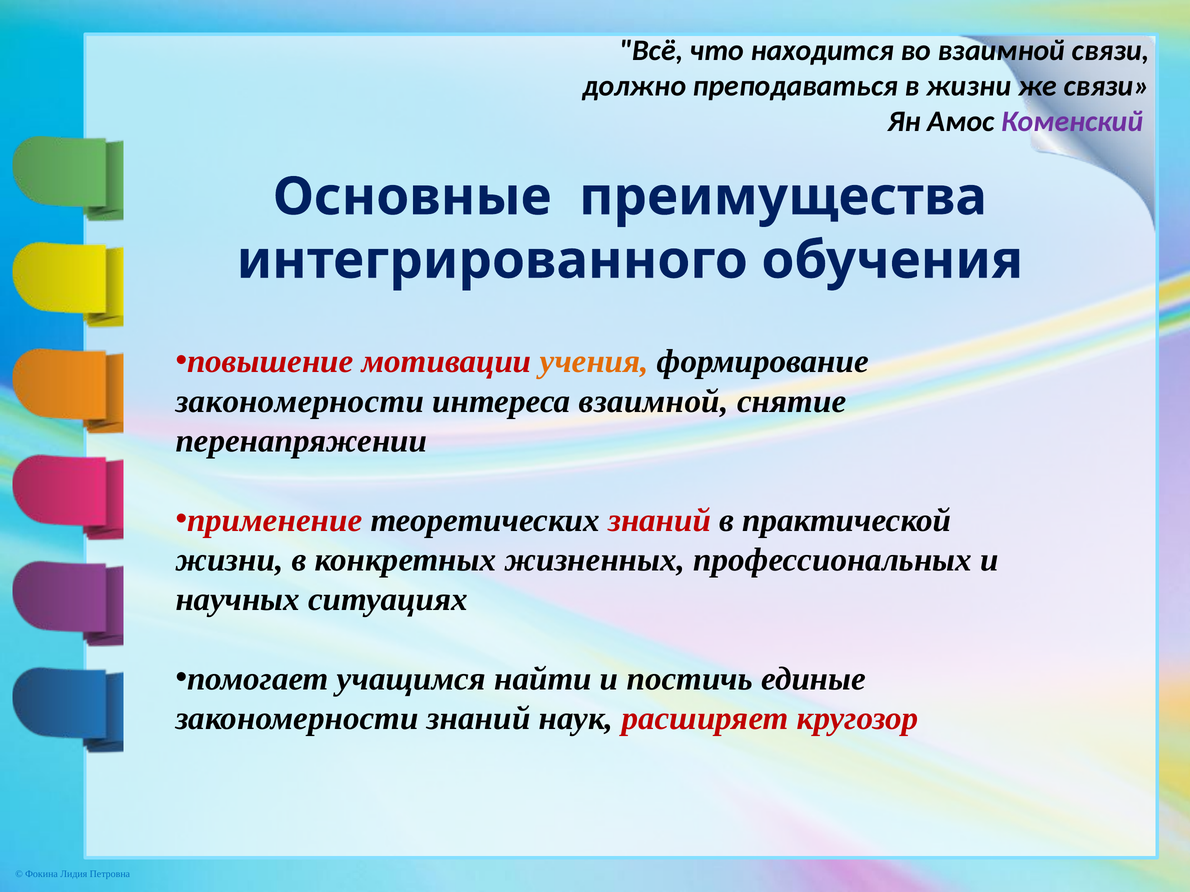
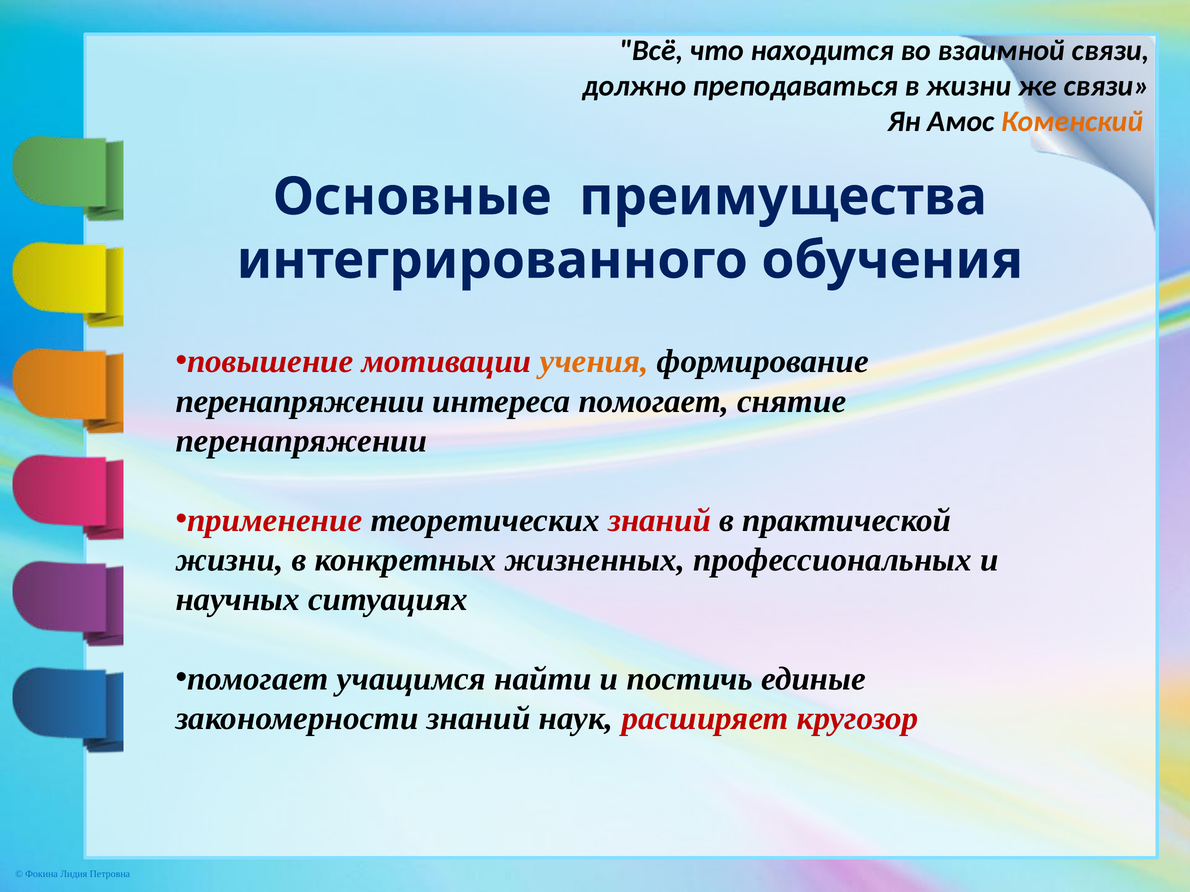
Коменский colour: purple -> orange (1072, 122)
закономерности: закономерности -> перенапряжении (300, 401)
интереса взаимной: взаимной -> помогает (654, 401)
